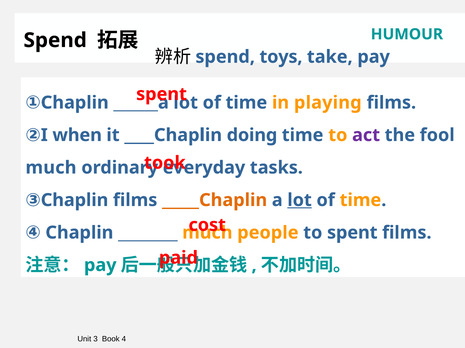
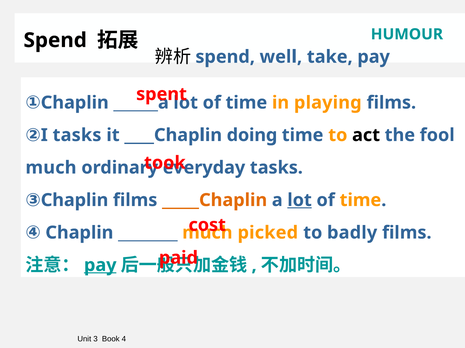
toys: toys -> well (281, 57)
when: when -> tasks (77, 135)
act colour: purple -> black (366, 135)
people: people -> picked (268, 233)
to spent: spent -> badly (352, 233)
pay underline: none -> present (100, 266)
